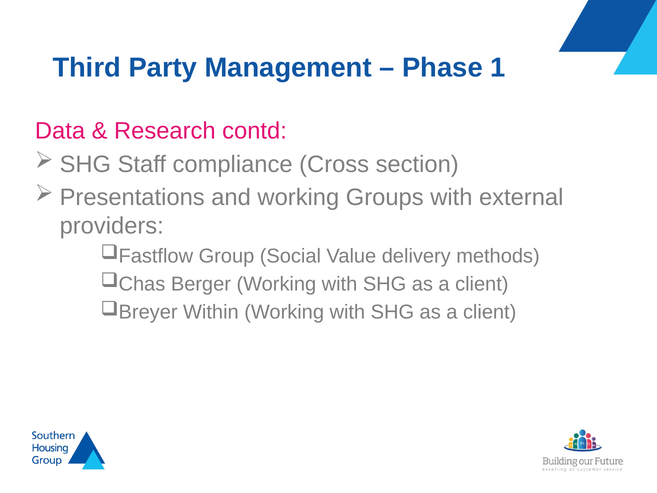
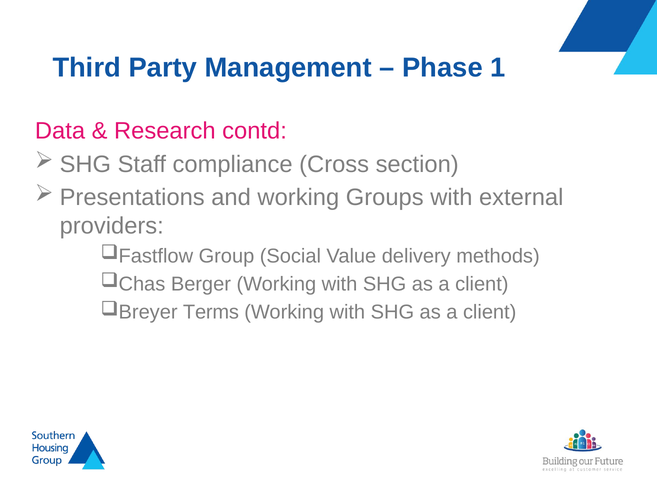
Within: Within -> Terms (211, 312)
